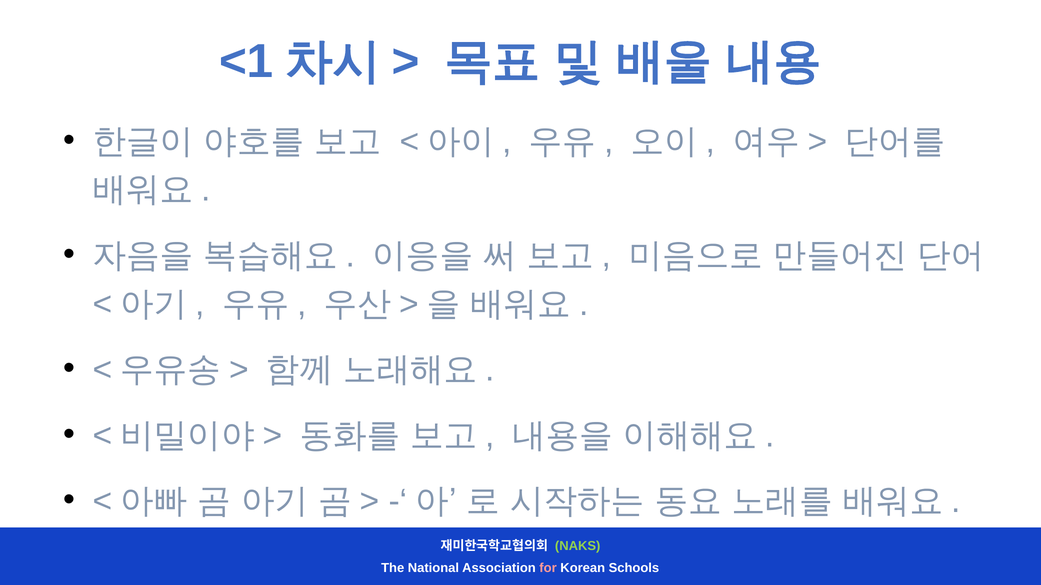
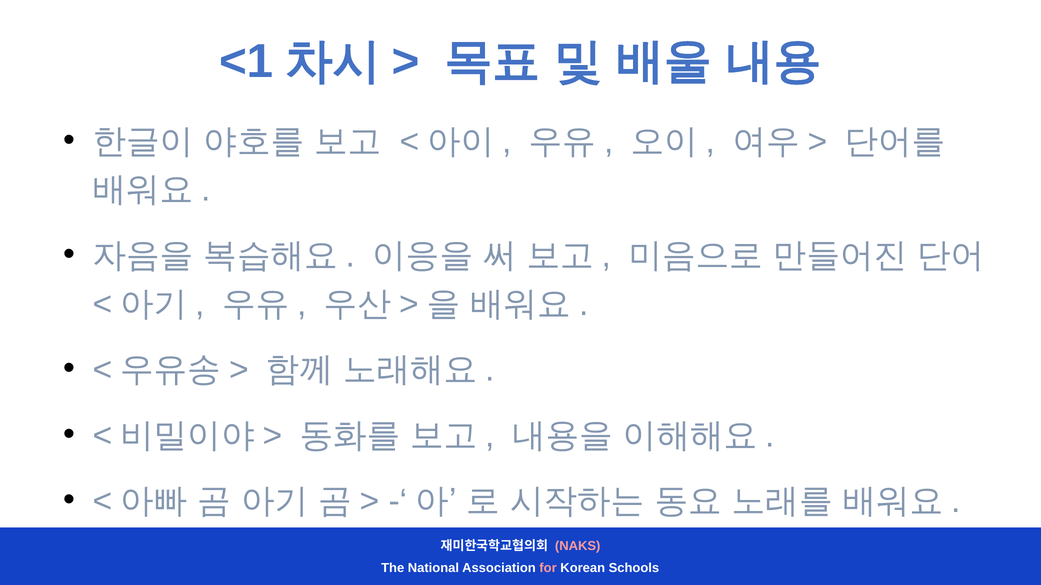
NAKS colour: light green -> pink (578, 547)
